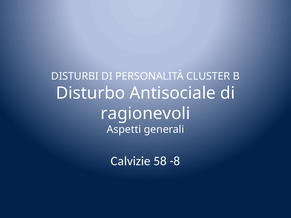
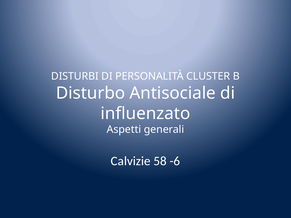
ragionevoli: ragionevoli -> influenzato (145, 114)
-8: -8 -> -6 (175, 161)
